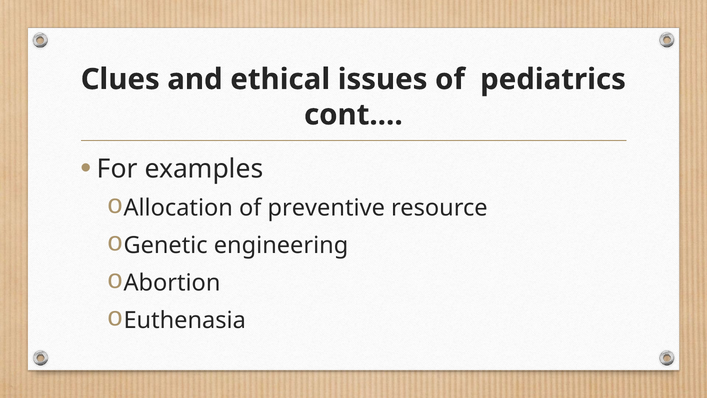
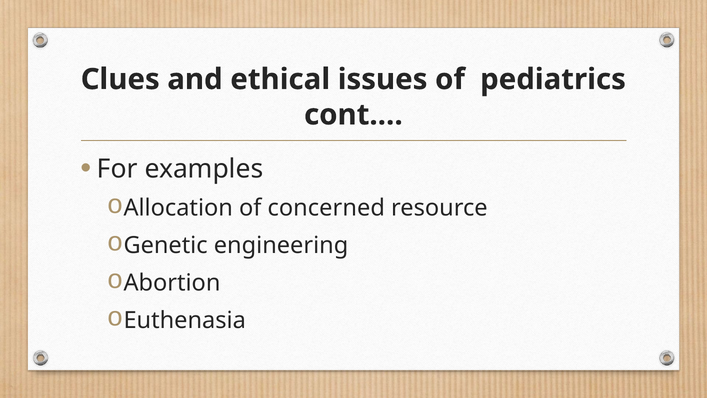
preventive: preventive -> concerned (326, 208)
